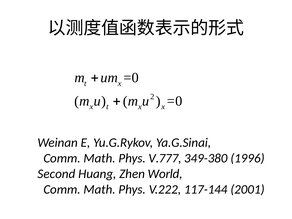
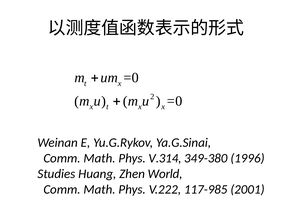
V.777: V.777 -> V.314 (165, 158)
Second: Second -> Studies (56, 174)
117-144: 117-144 -> 117-985 (206, 189)
